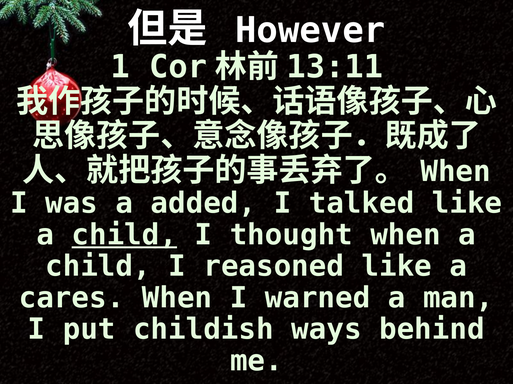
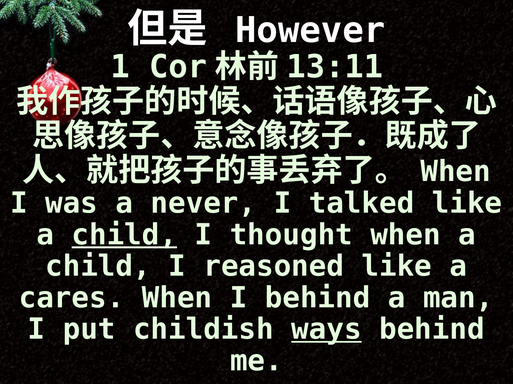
added: added -> never (203, 204)
I warned: warned -> behind (318, 298)
ways underline: none -> present (326, 330)
